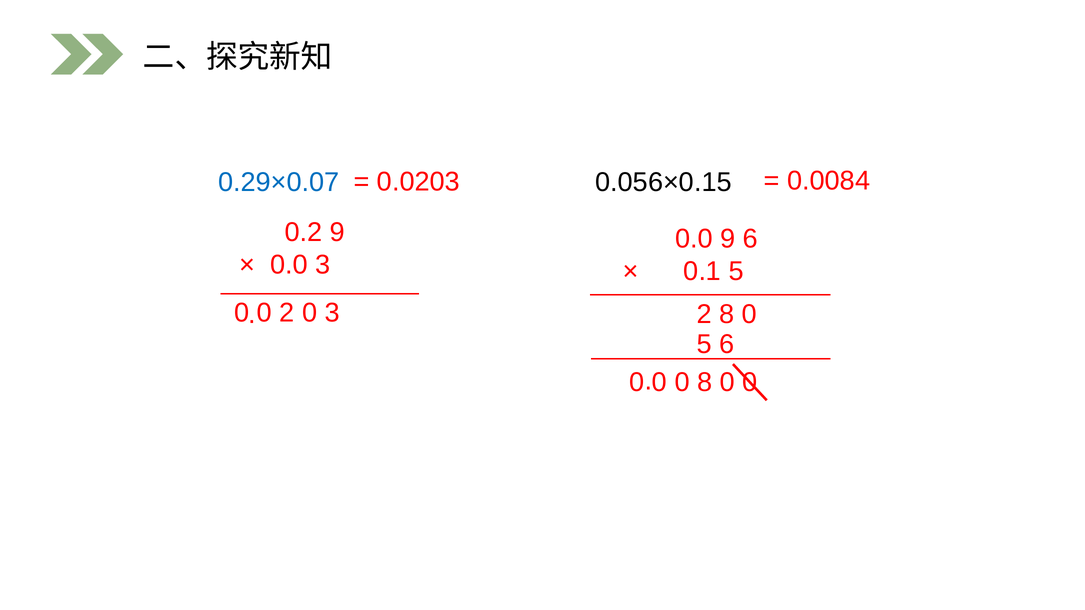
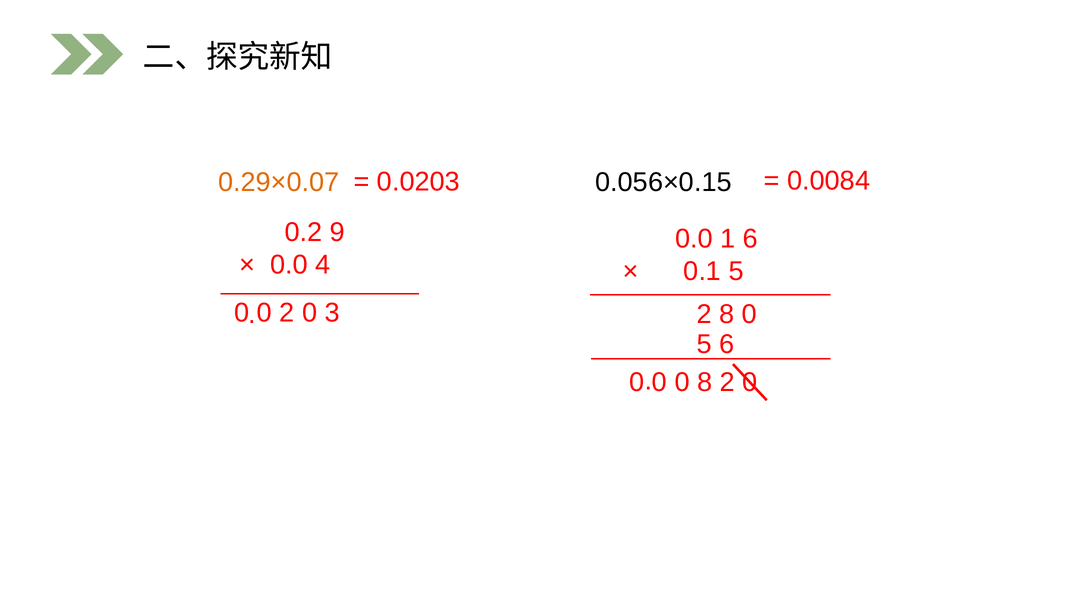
0.29×0.07 colour: blue -> orange (279, 182)
0.0 9: 9 -> 1 (728, 239)
0.0 3: 3 -> 4 (323, 265)
0 8 0: 0 -> 2 (727, 383)
